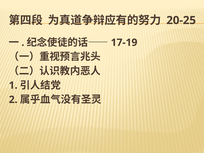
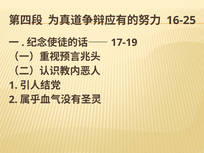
20-25: 20-25 -> 16-25 (181, 20)
